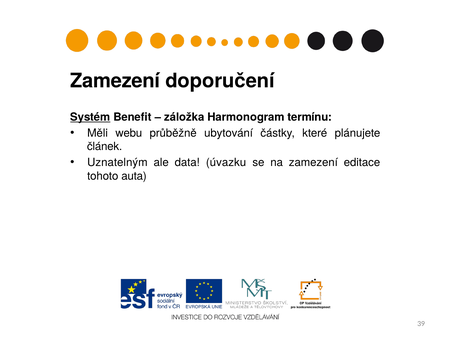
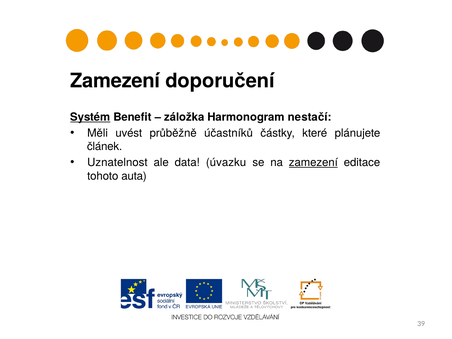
termínu: termínu -> nestačí (310, 117)
webu: webu -> uvést (129, 133)
ubytování: ubytování -> účastníků (229, 133)
Uznatelným: Uznatelným -> Uznatelnost (117, 162)
zamezení underline: none -> present (313, 162)
